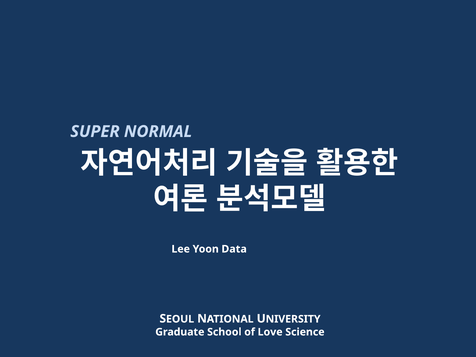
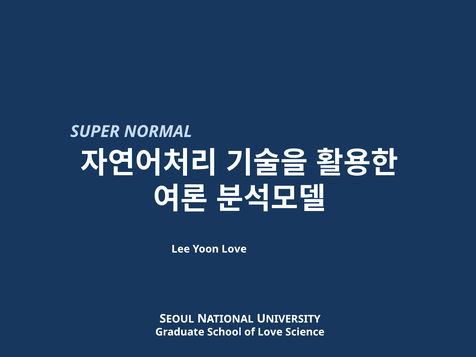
Yoon Data: Data -> Love (234, 249)
